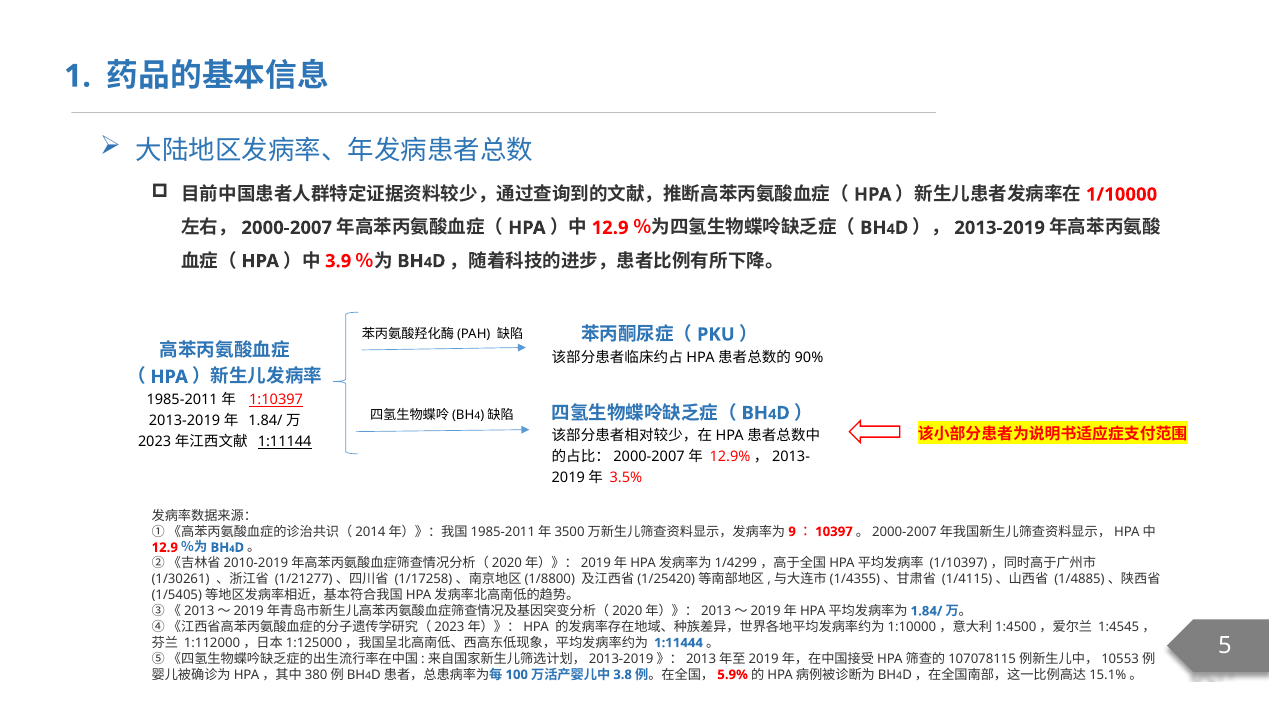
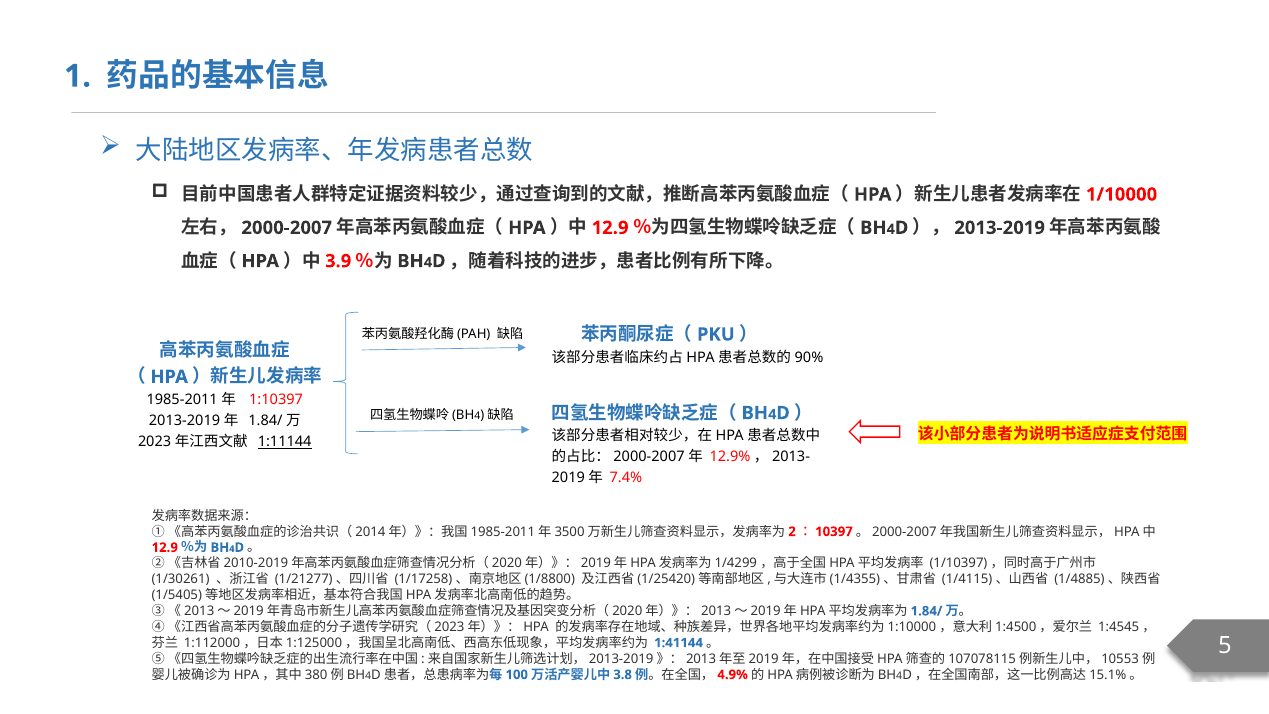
1:10397 underline: present -> none (276, 400)
3.5%: 3.5% -> 7.4% (626, 478)
9: 9 -> 2 (792, 531)
1:11444: 1:11444 -> 1:41144 (679, 643)
5.9%: 5.9% -> 4.9% (733, 674)
